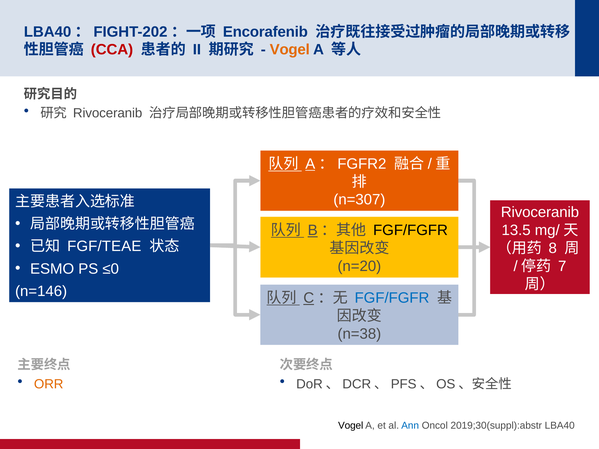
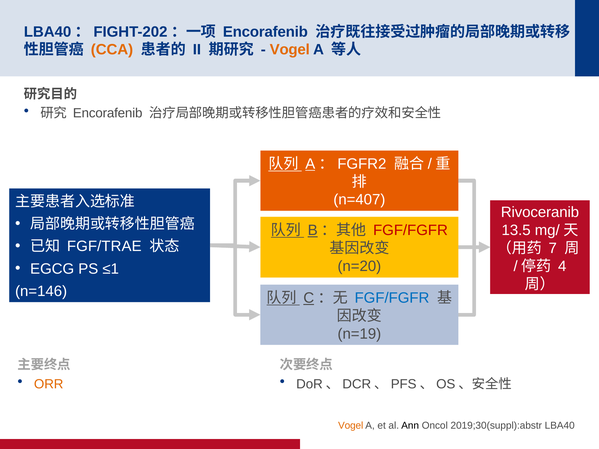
CCA colour: red -> orange (112, 50)
Rivoceranib: Rivoceranib -> Encorafenib (108, 113)
n=307: n=307 -> n=407 (359, 200)
FGF/FGFR colour: black -> red (410, 230)
FGF/TEAE: FGF/TEAE -> FGF/TRAE (104, 246)
8: 8 -> 7 (553, 248)
7: 7 -> 4 (562, 266)
ESMO: ESMO -> EGCG (52, 269)
≤0: ≤0 -> ≤1 (111, 269)
n=38: n=38 -> n=19 (359, 334)
Vogel colour: black -> orange (351, 426)
Ann colour: blue -> black (410, 426)
